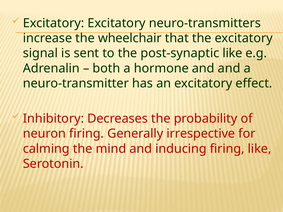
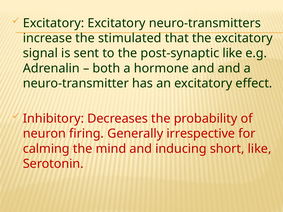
wheelchair: wheelchair -> stimulated (130, 38)
inducing firing: firing -> short (227, 149)
